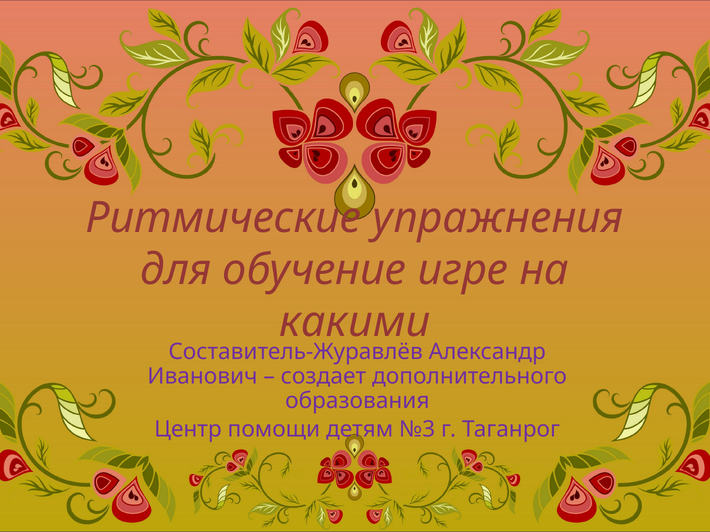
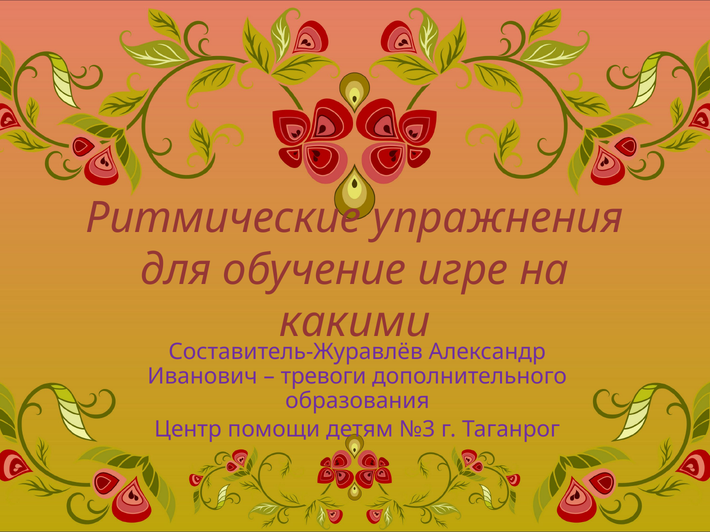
создает: создает -> тревоги (324, 377)
